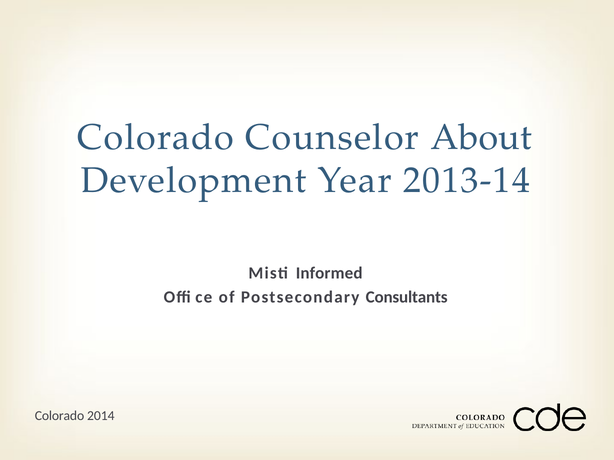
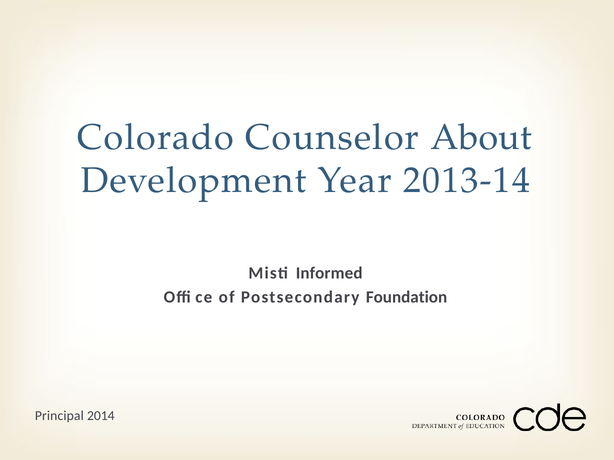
Consultants: Consultants -> Foundation (407, 298)
Colorado: Colorado -> Principal (59, 416)
